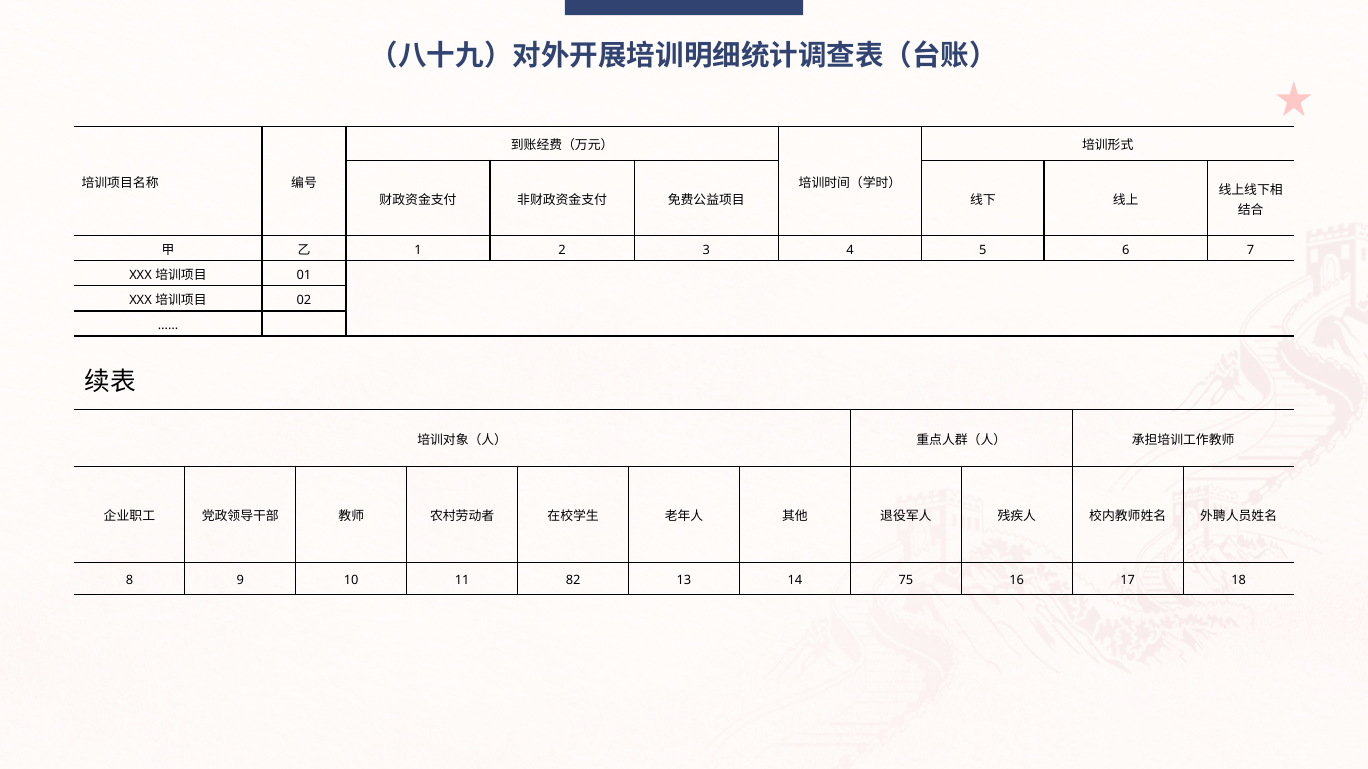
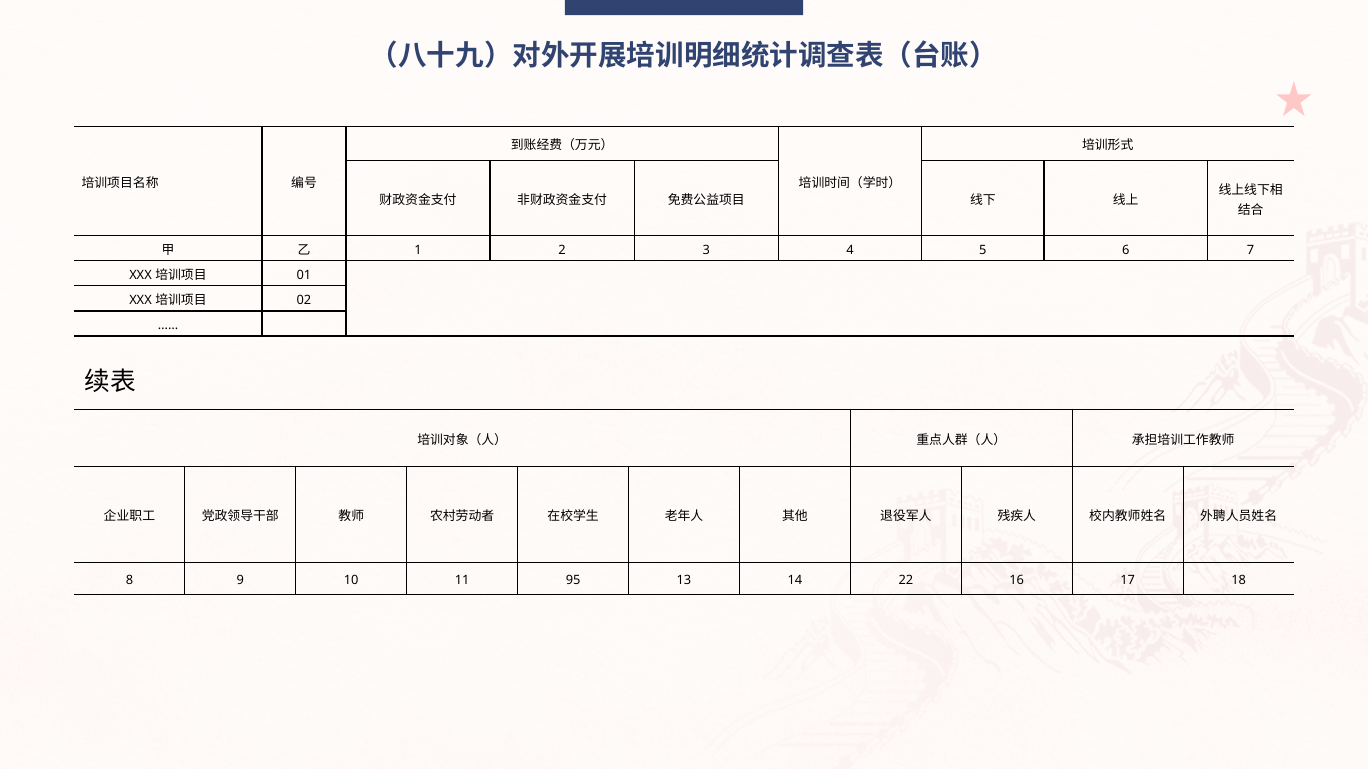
82: 82 -> 95 (573, 581)
75: 75 -> 22 (906, 581)
